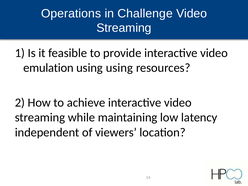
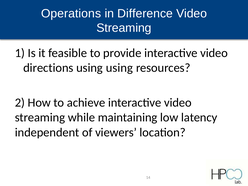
Challenge: Challenge -> Difference (145, 13)
emulation: emulation -> directions (48, 68)
